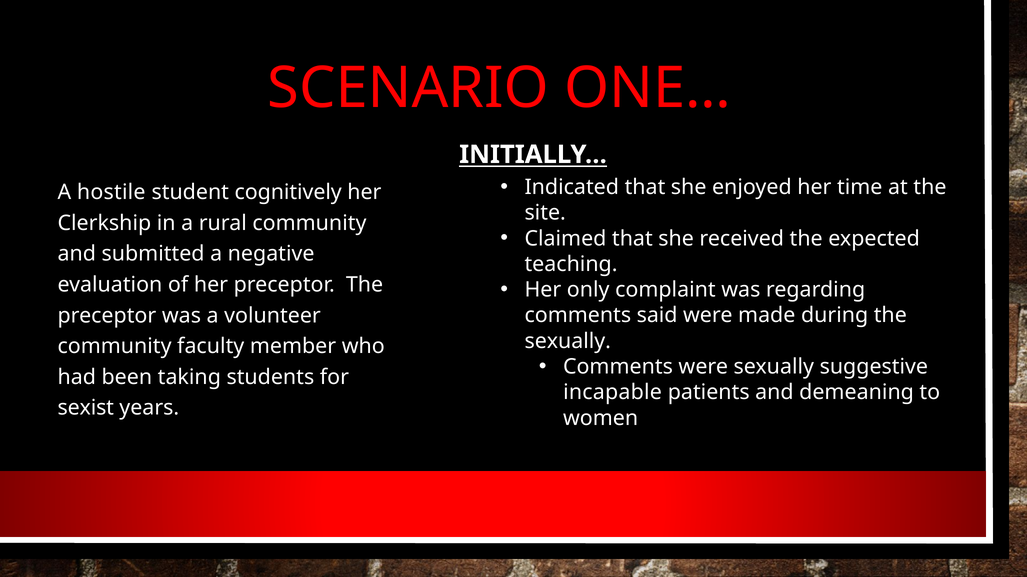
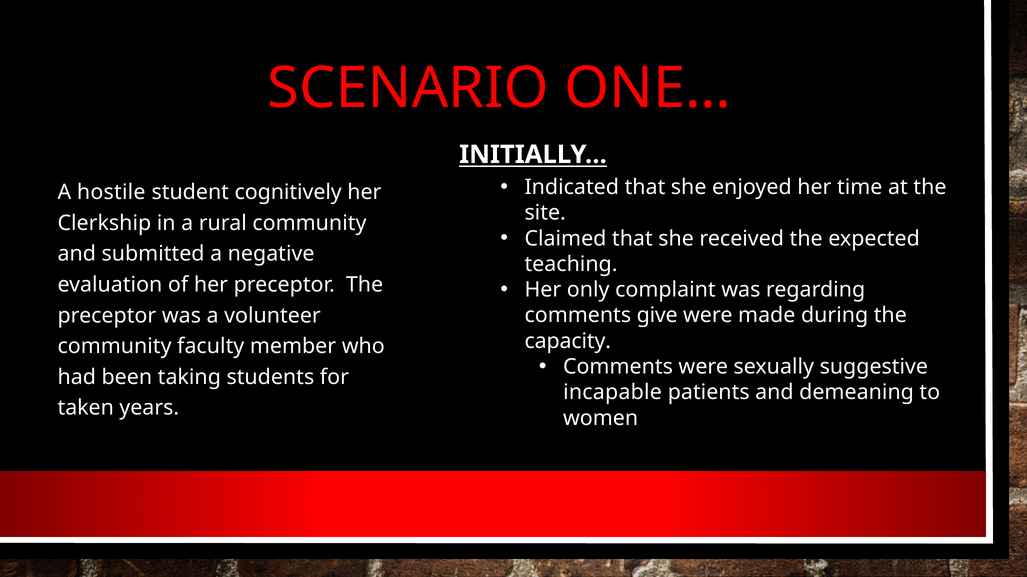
said: said -> give (657, 316)
sexually: sexually -> capacity (568, 341)
sexist: sexist -> taken (86, 408)
